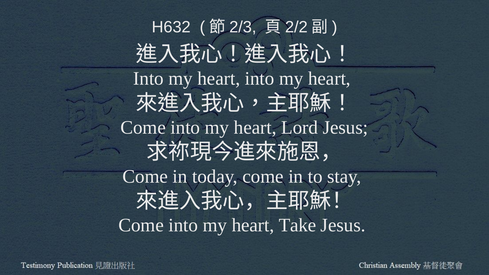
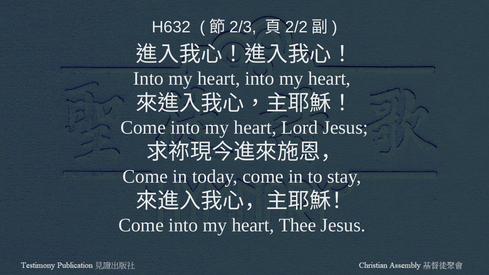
Take: Take -> Thee (298, 225)
